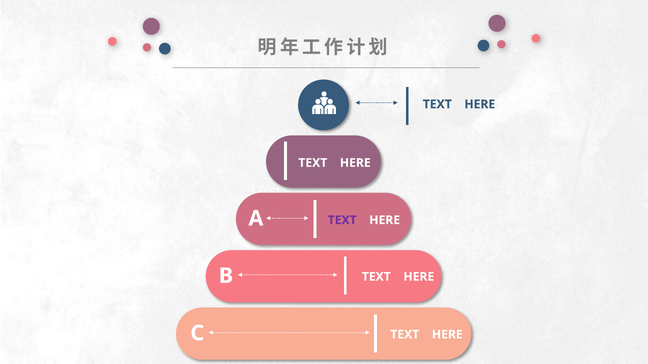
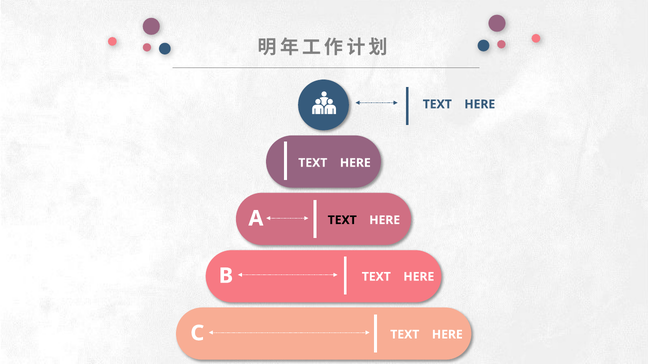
TEXT colour: purple -> black (342, 220)
